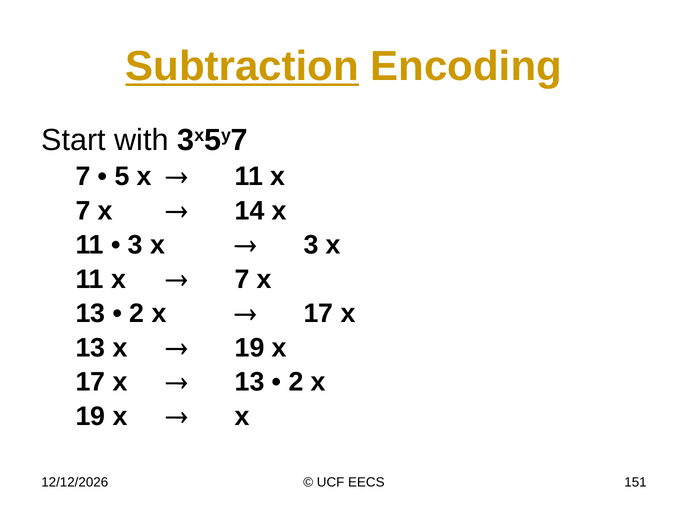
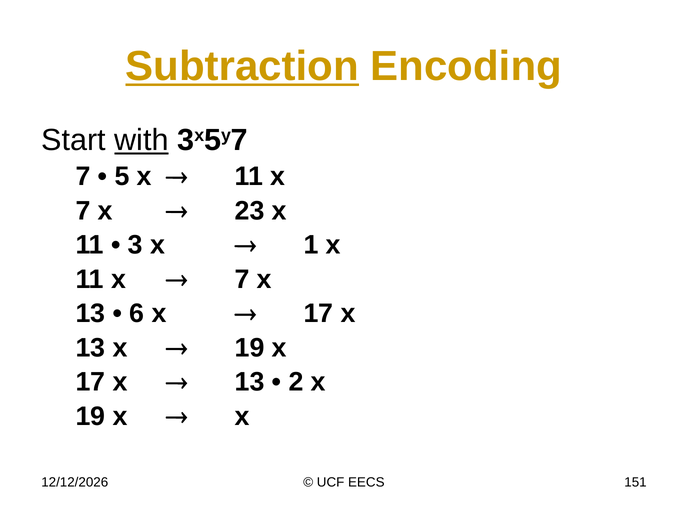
with underline: none -> present (142, 140)
14: 14 -> 23 (250, 211)
3: 3 -> 1 (311, 245)
2: 2 -> 6 (137, 314)
